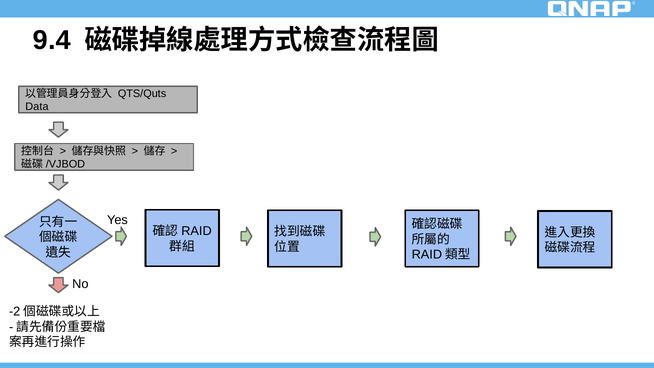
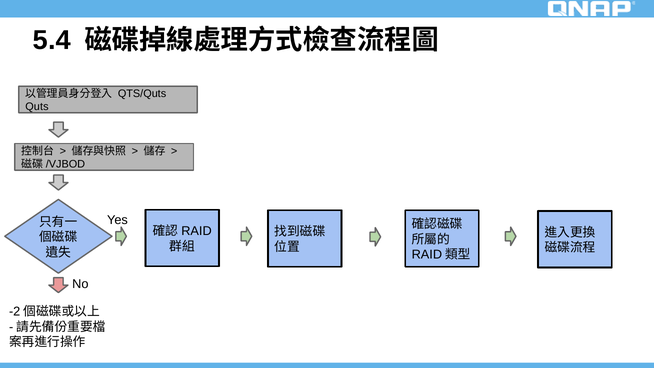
9.4: 9.4 -> 5.4 (52, 40)
Data: Data -> Quts (37, 107)
